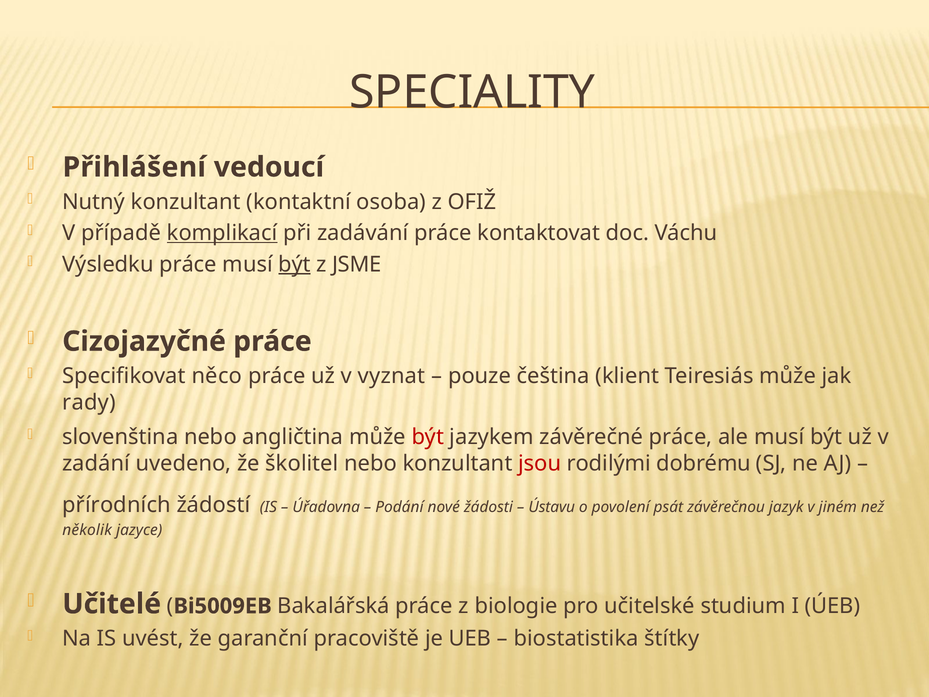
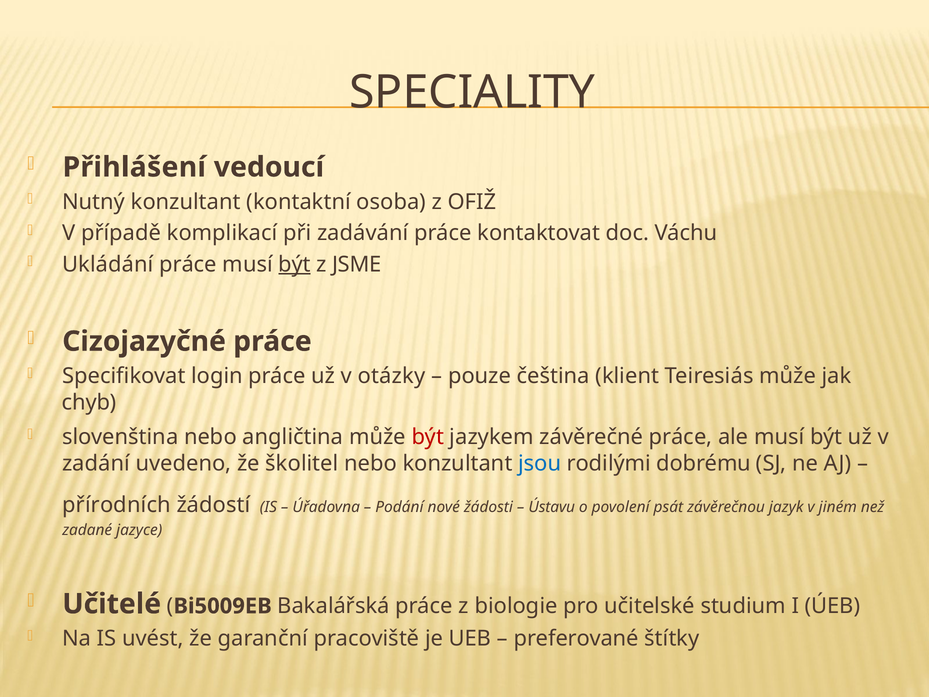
komplikací underline: present -> none (222, 233)
Výsledku: Výsledku -> Ukládání (108, 264)
něco: něco -> login (217, 376)
vyznat: vyznat -> otázky (392, 376)
rady: rady -> chyb (89, 402)
jsou colour: red -> blue (540, 463)
několik: několik -> zadané (87, 530)
biostatistika: biostatistika -> preferované (576, 638)
